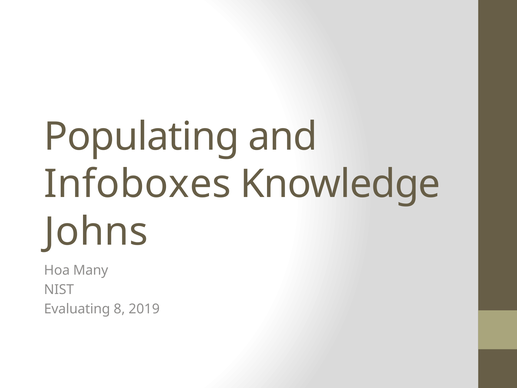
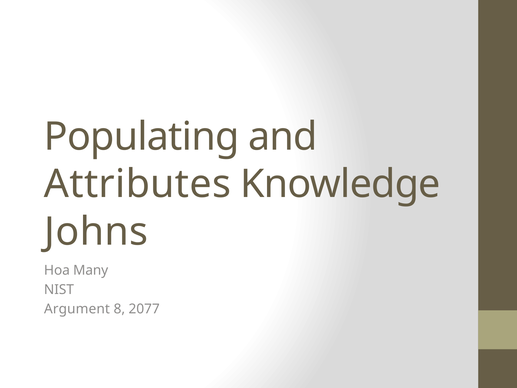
Infoboxes: Infoboxes -> Attributes (137, 184)
Evaluating: Evaluating -> Argument (77, 309)
2019: 2019 -> 2077 (144, 309)
